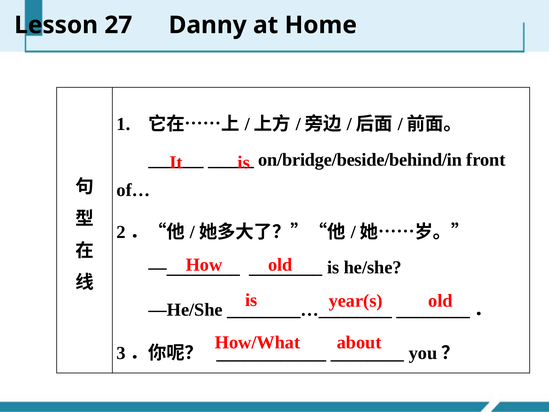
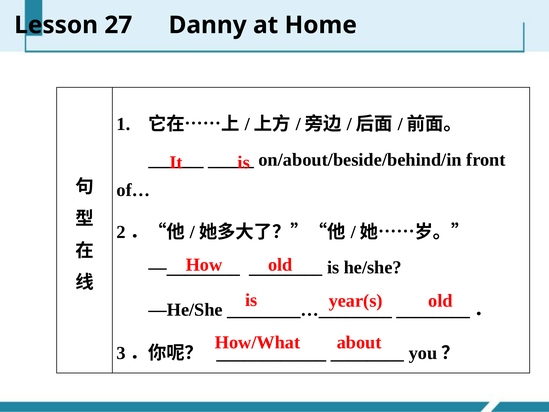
on/bridge/beside/behind/in: on/bridge/beside/behind/in -> on/about/beside/behind/in (360, 160)
